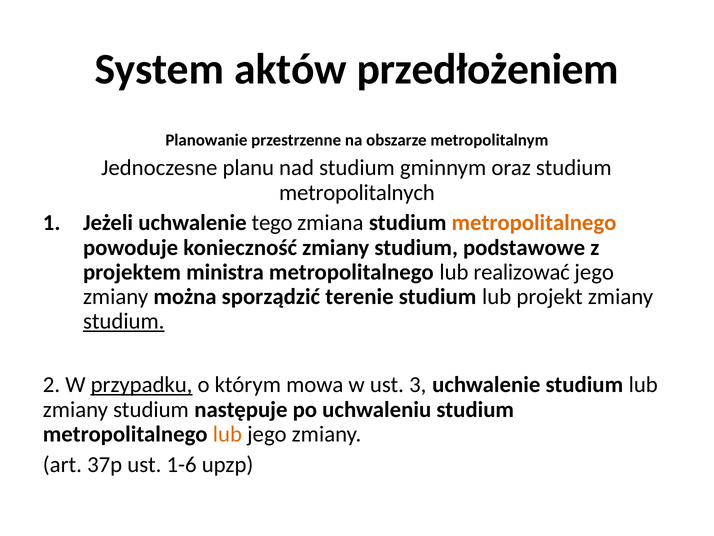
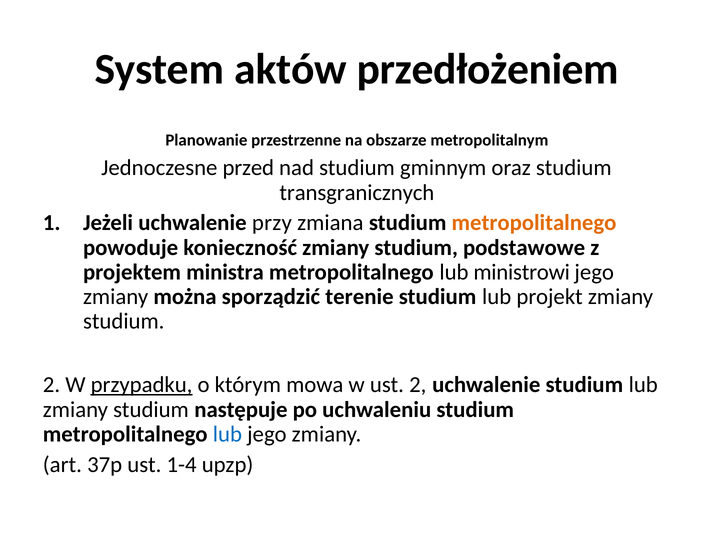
planu: planu -> przed (248, 168)
metropolitalnych: metropolitalnych -> transgranicznych (357, 192)
tego: tego -> przy (272, 223)
realizować: realizować -> ministrowi (522, 272)
studium underline: present -> none (124, 321)
ust 3: 3 -> 2 (418, 385)
lub colour: orange -> blue (227, 434)
1-6: 1-6 -> 1-4 (182, 464)
